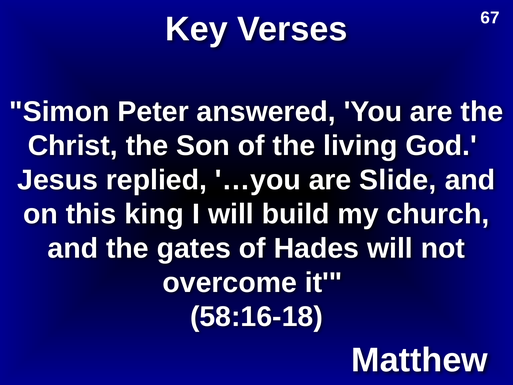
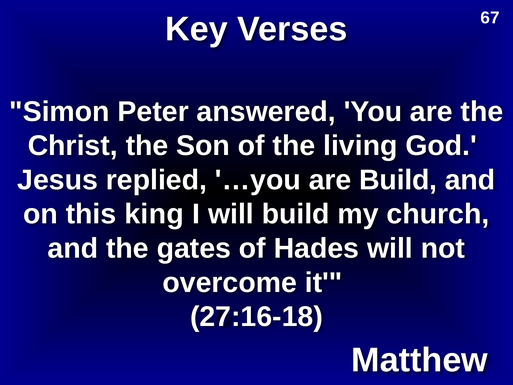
are Slide: Slide -> Build (398, 180)
58:16-18: 58:16-18 -> 27:16-18 (256, 317)
